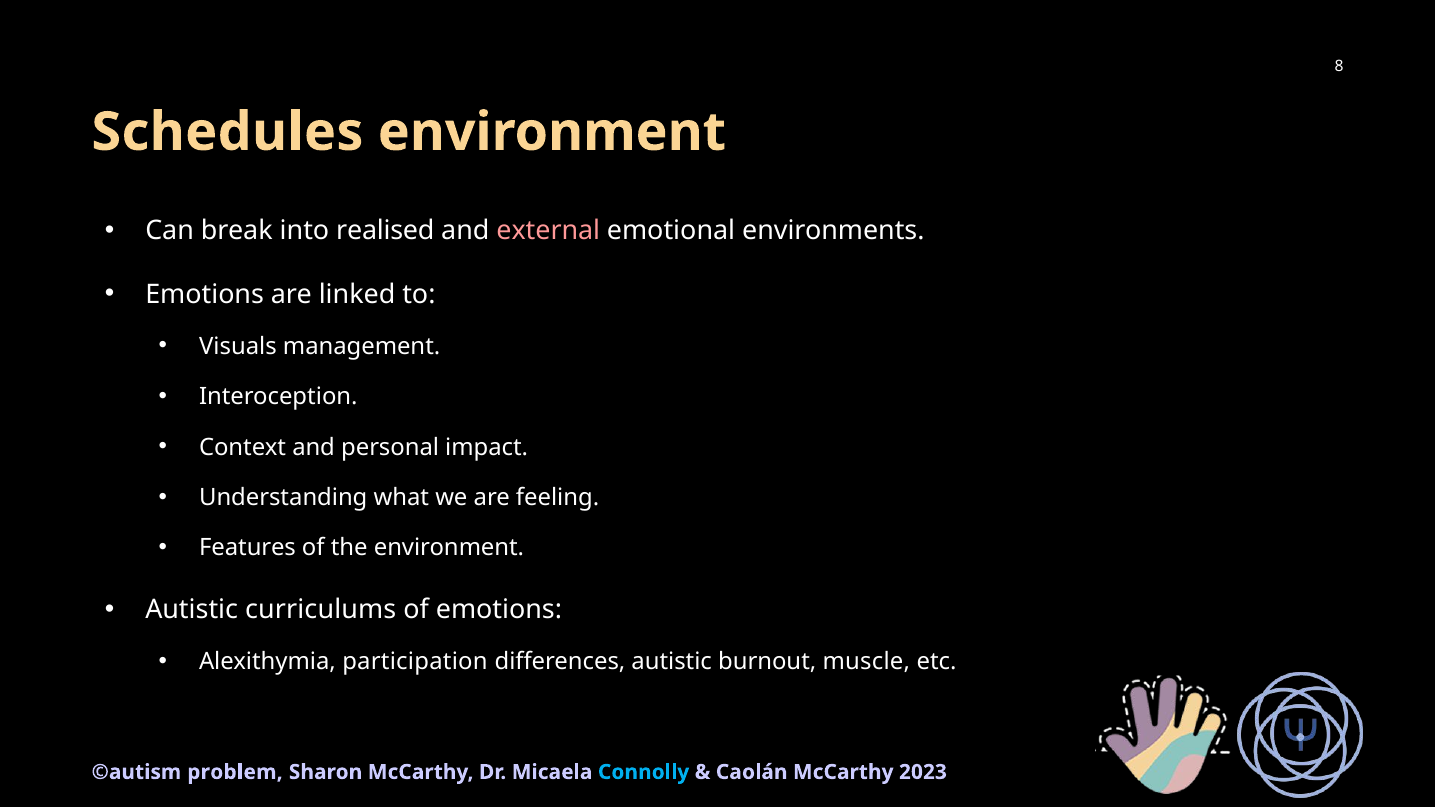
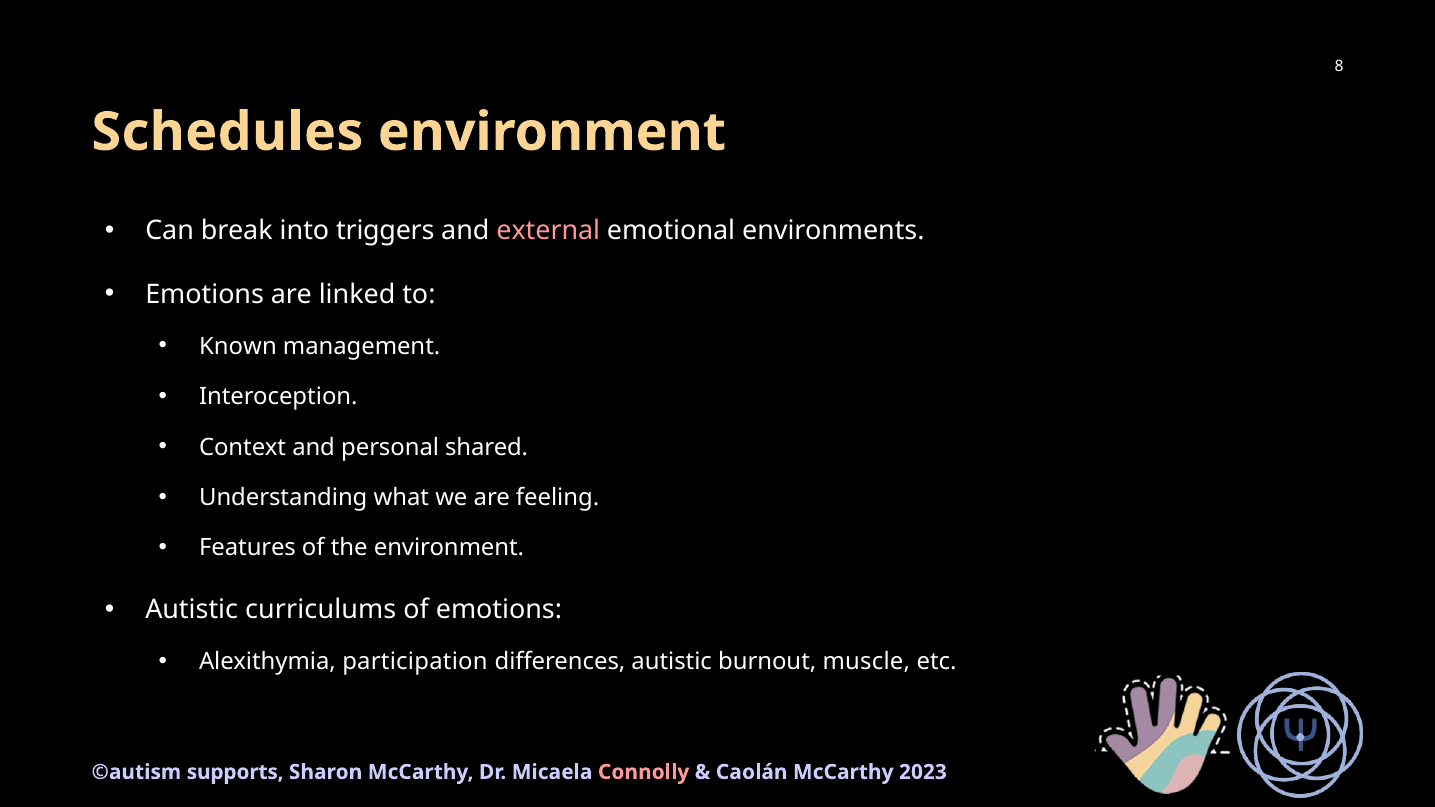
realised: realised -> triggers (385, 231)
Visuals: Visuals -> Known (238, 346)
impact: impact -> shared (487, 447)
problem: problem -> supports (235, 772)
Connolly colour: light blue -> pink (644, 772)
